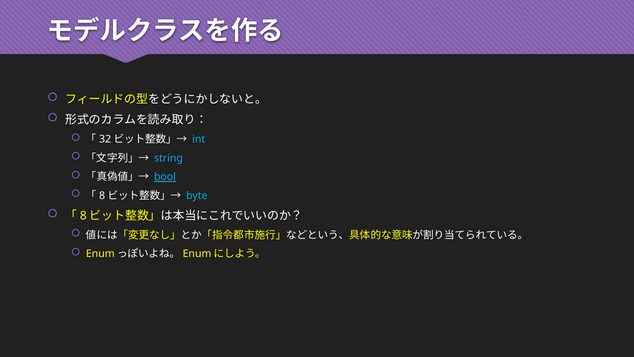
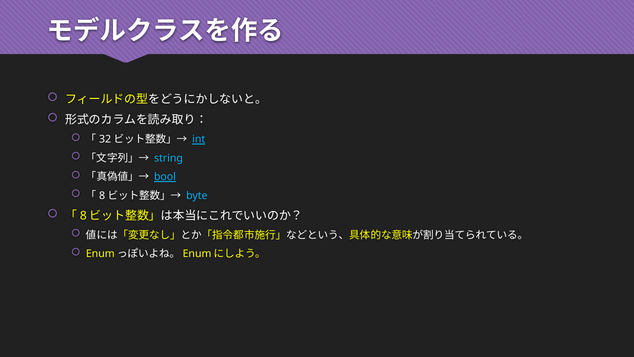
int underline: none -> present (199, 139)
